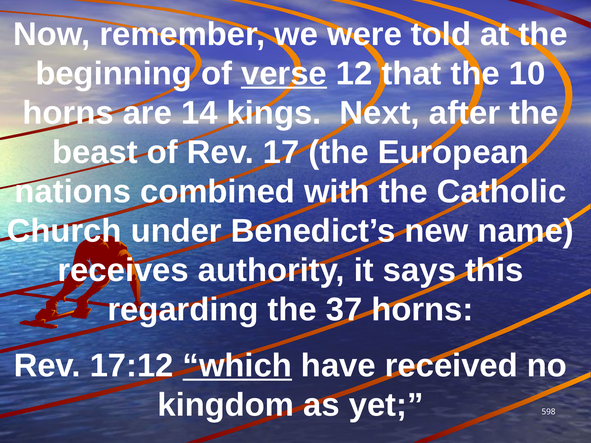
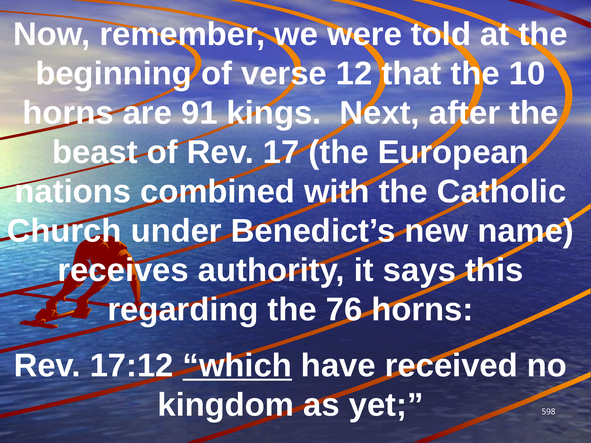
verse underline: present -> none (284, 74)
14: 14 -> 91 (199, 113)
37: 37 -> 76 (344, 310)
